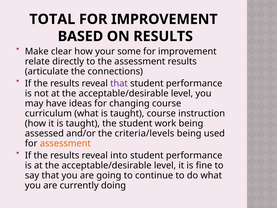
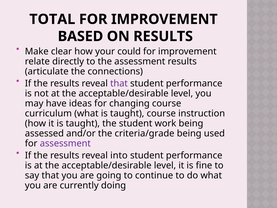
some: some -> could (129, 51)
criteria/levels: criteria/levels -> criteria/grade (145, 133)
assessment colour: orange -> purple (65, 143)
